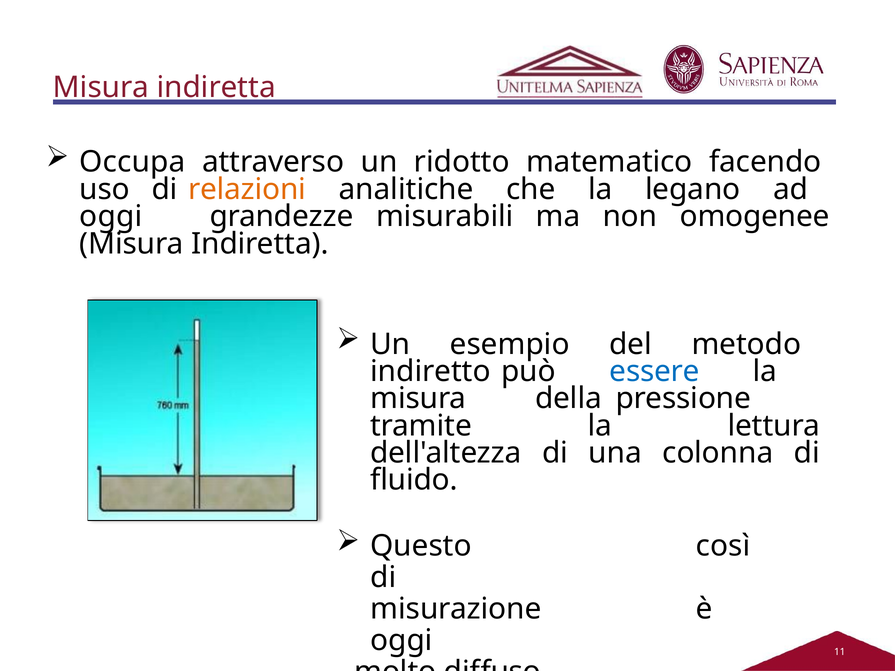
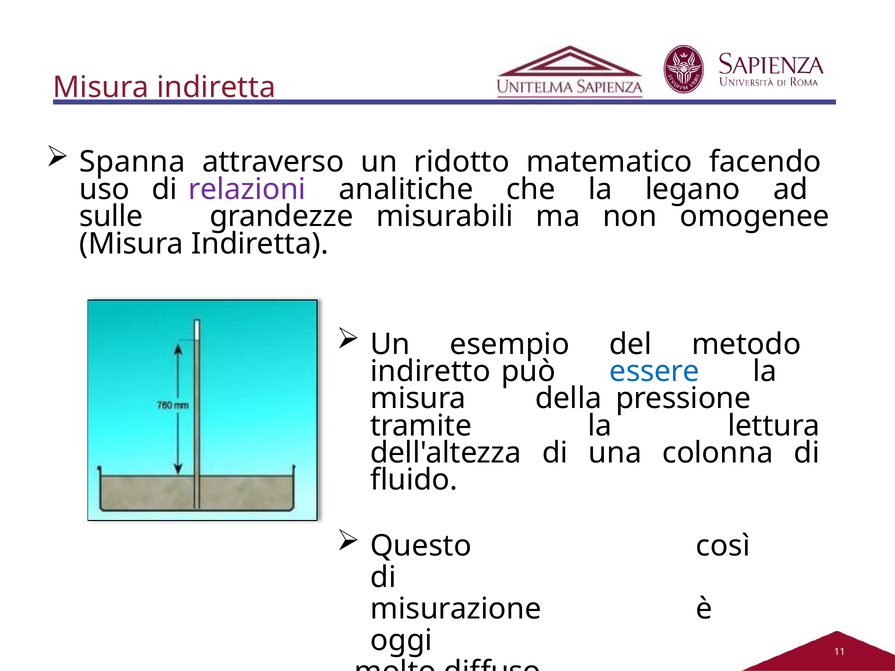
Occupa: Occupa -> Spanna (132, 162)
relazioni colour: orange -> purple (247, 189)
oggi: oggi -> sulle (111, 217)
